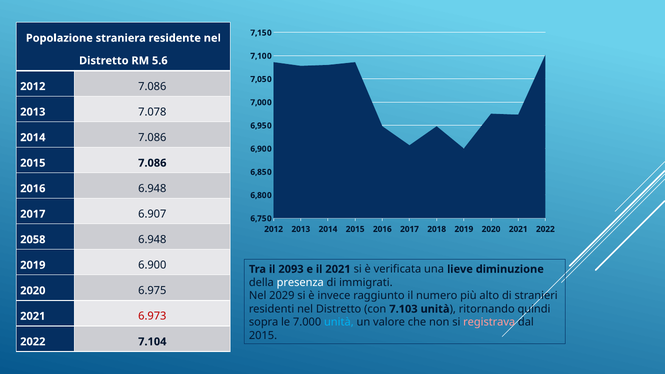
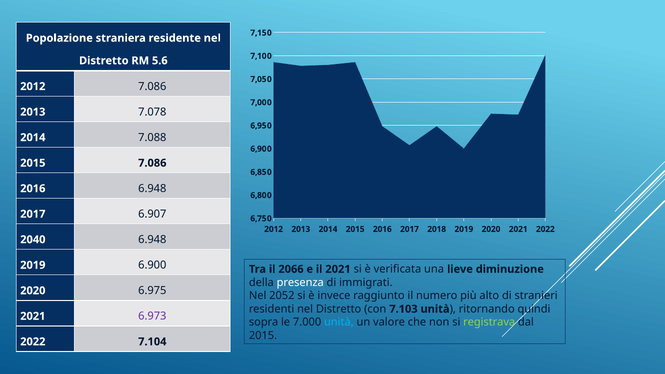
2014 7.086: 7.086 -> 7.088 (152, 138)
2058: 2058 -> 2040 (33, 240)
2093: 2093 -> 2066 (291, 269)
2029: 2029 -> 2052 (282, 296)
6.973 colour: red -> purple (152, 316)
registrava colour: pink -> light green (489, 322)
